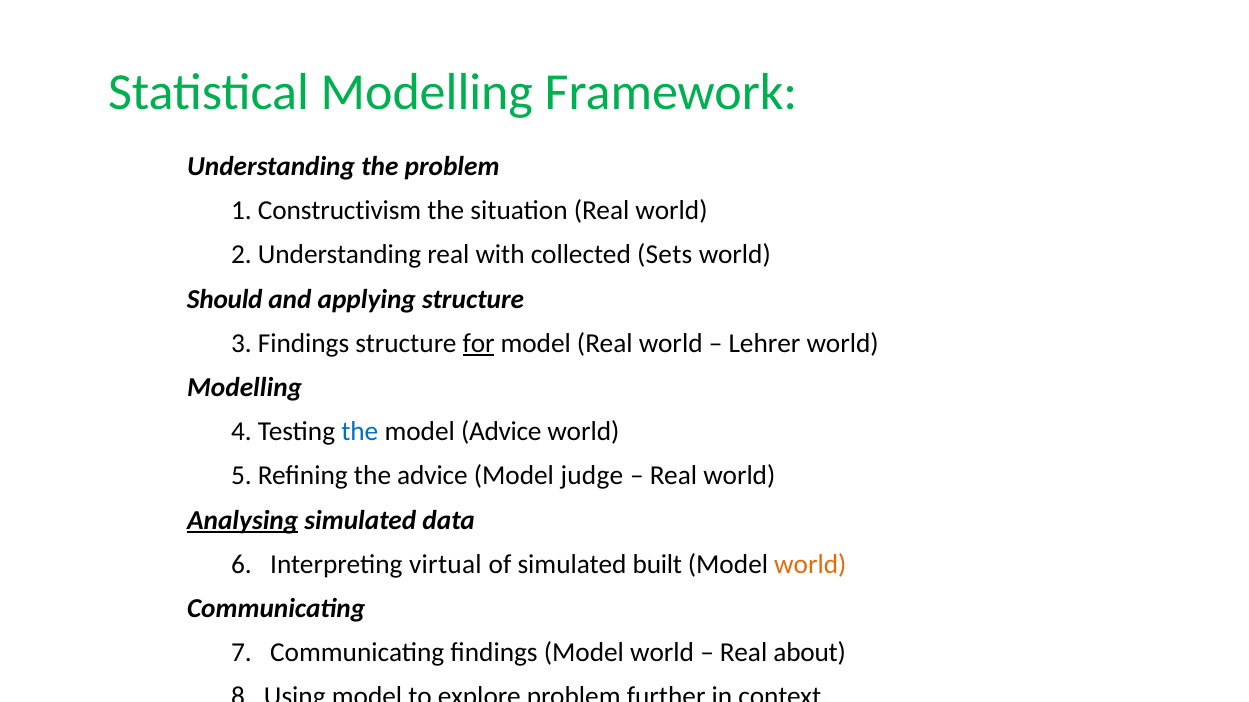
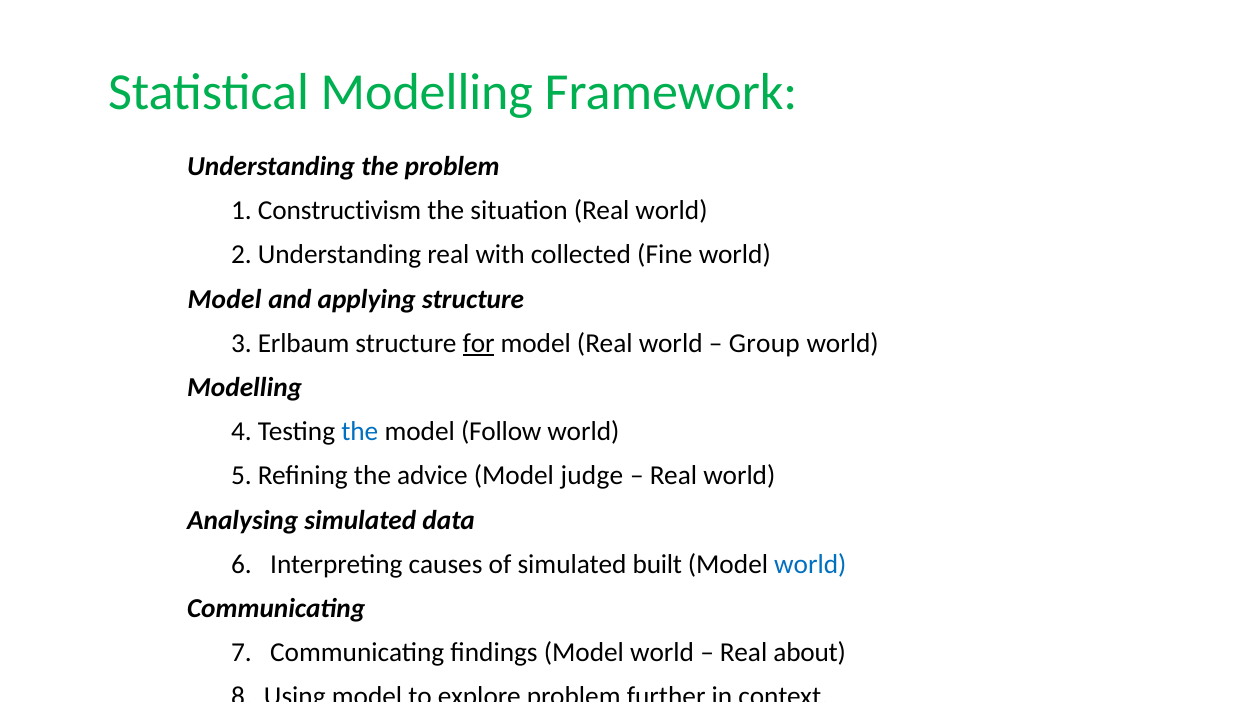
Sets: Sets -> Fine (665, 255)
Should: Should -> Model (225, 299)
3 Findings: Findings -> Erlbaum (304, 344)
Lehrer: Lehrer -> Group (764, 344)
model Advice: Advice -> Follow (501, 432)
Analysing underline: present -> none (243, 520)
virtual: virtual -> causes (446, 565)
world colour: orange -> blue (810, 565)
